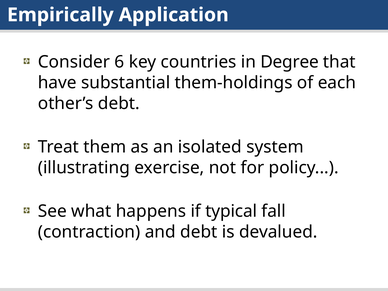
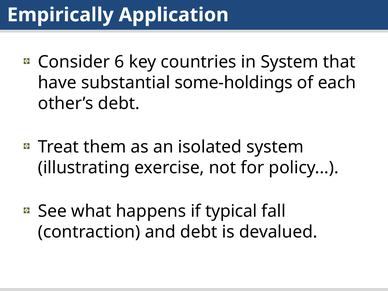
in Degree: Degree -> System (290, 62)
them-holdings: them-holdings -> some-holdings (234, 83)
